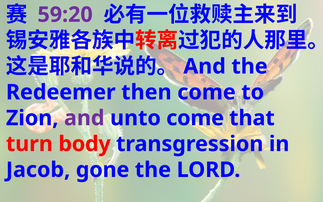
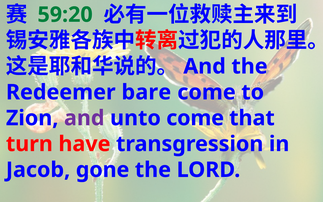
59:20 colour: purple -> green (65, 15)
then: then -> bare (146, 92)
body: body -> have (84, 144)
